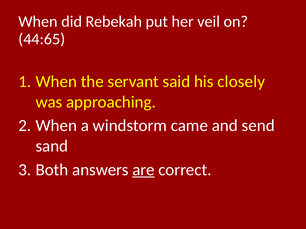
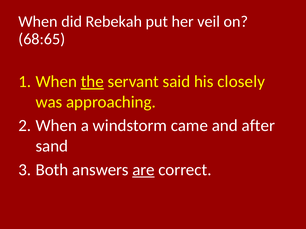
44:65: 44:65 -> 68:65 (42, 39)
the underline: none -> present (92, 82)
send: send -> after (258, 126)
